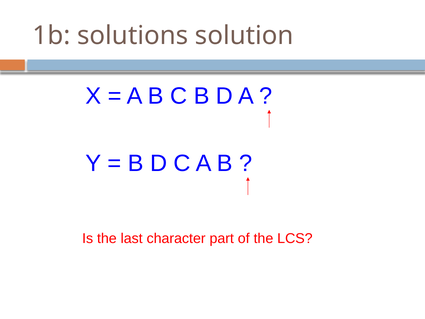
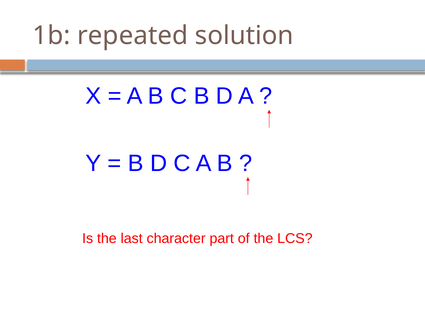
solutions: solutions -> repeated (133, 35)
